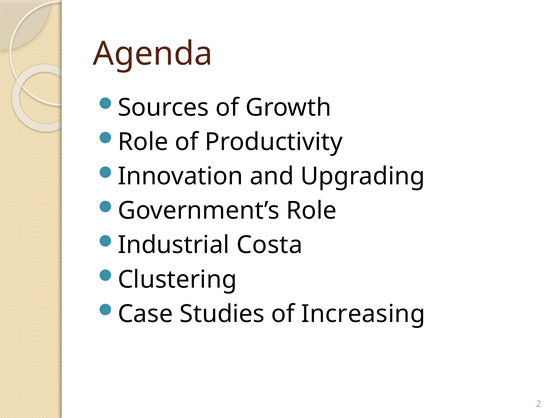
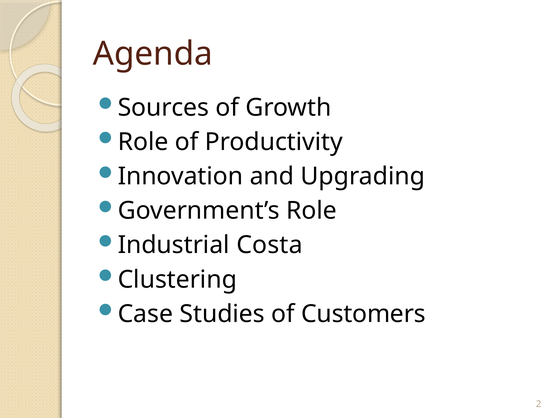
Increasing: Increasing -> Customers (363, 314)
